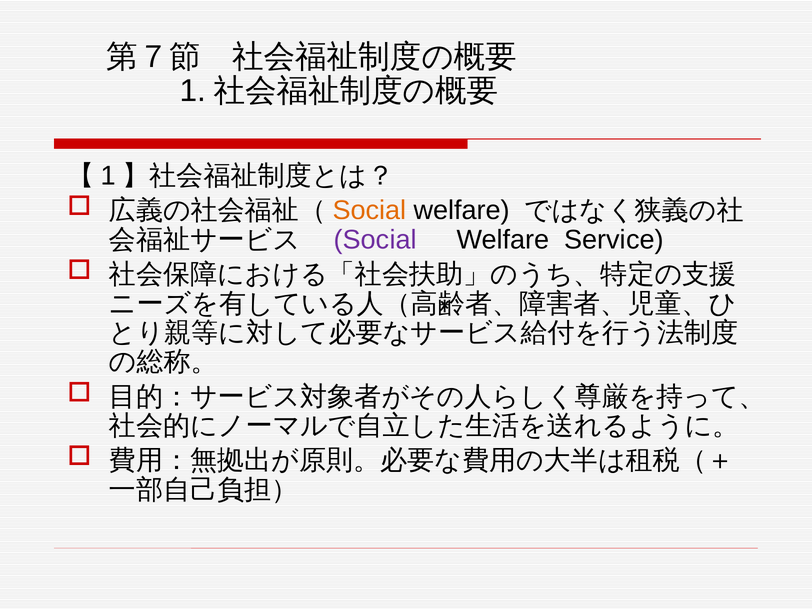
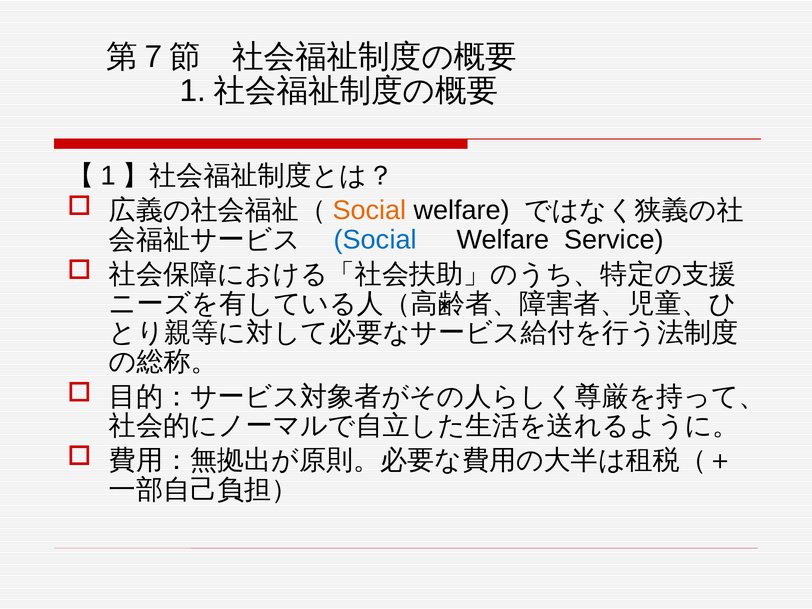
Social colour: purple -> blue (375, 240)
